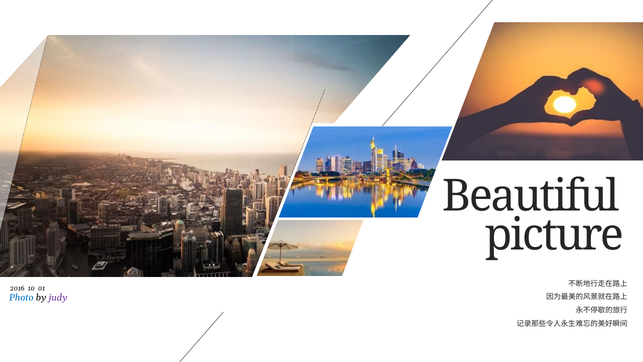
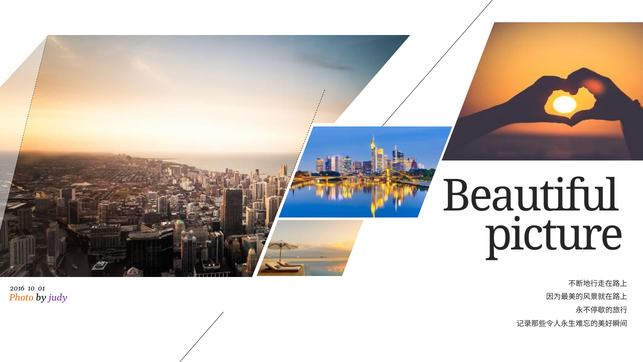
Photo colour: blue -> orange (21, 297)
